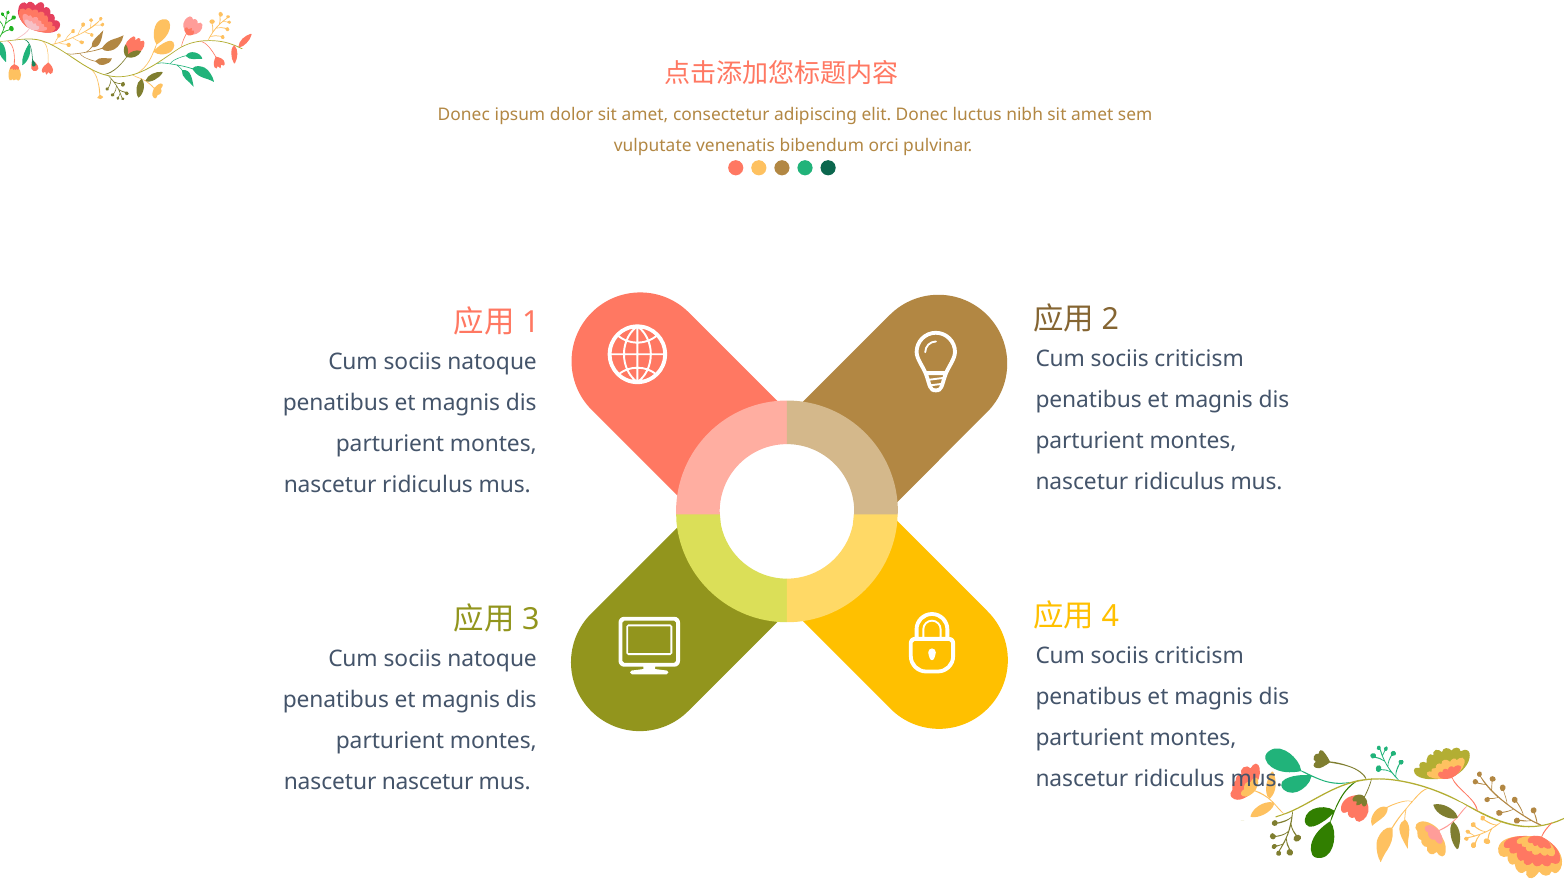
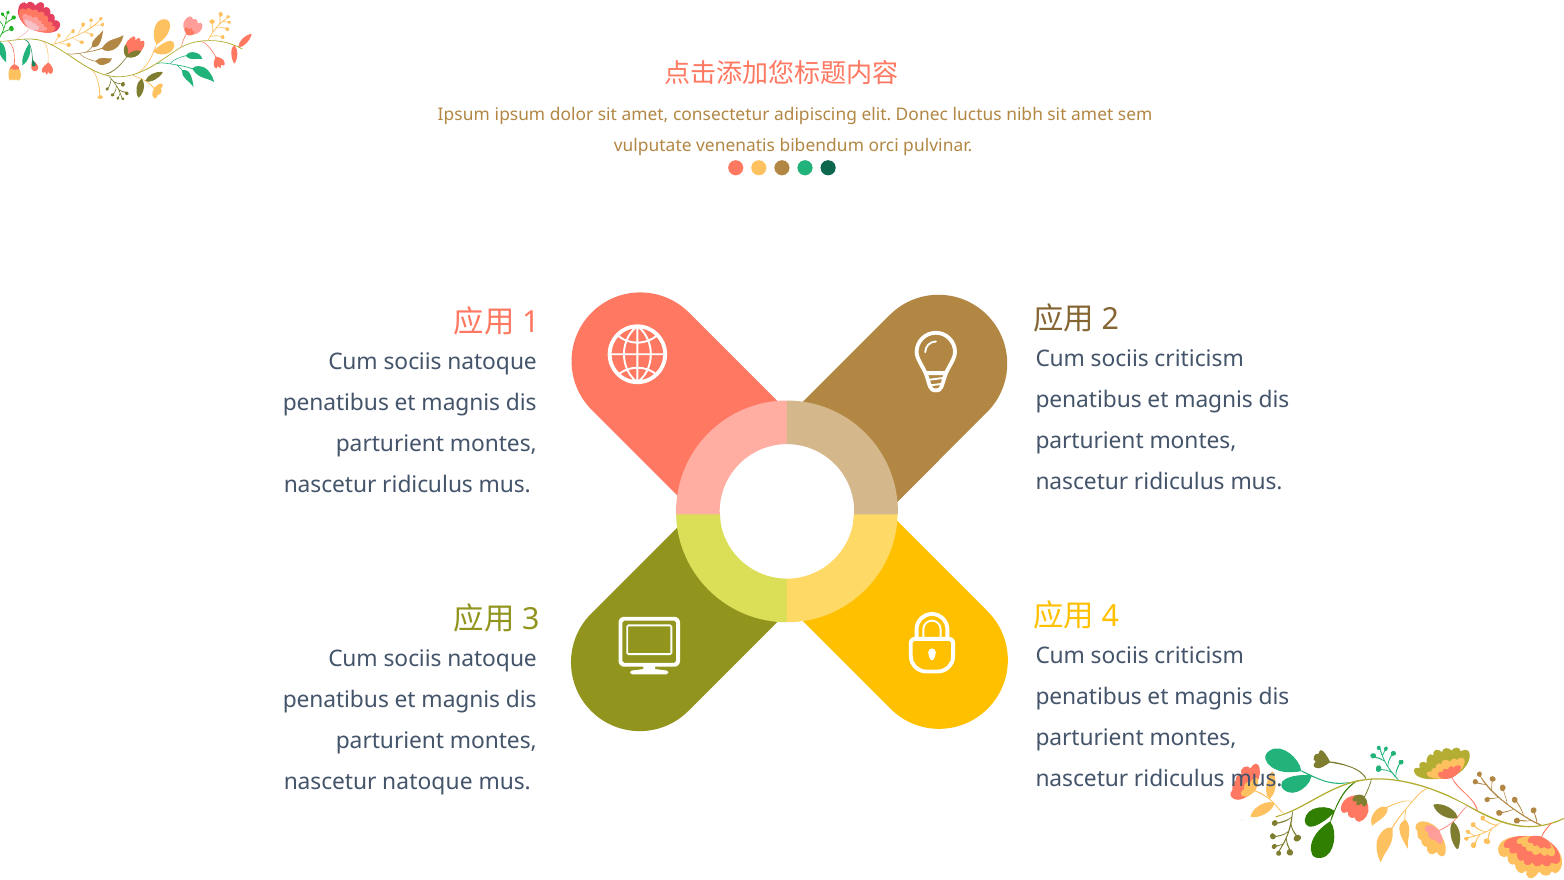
Donec: Donec -> Ipsum (464, 115)
nascetur nascetur: nascetur -> natoque (427, 782)
